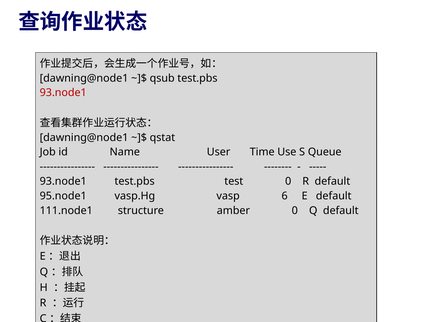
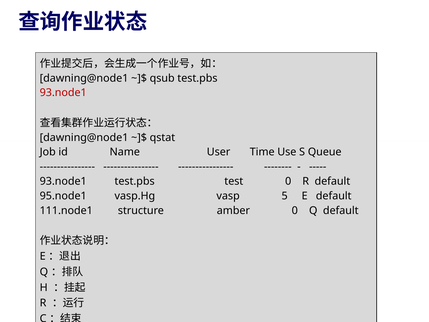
6: 6 -> 5 (285, 196)
